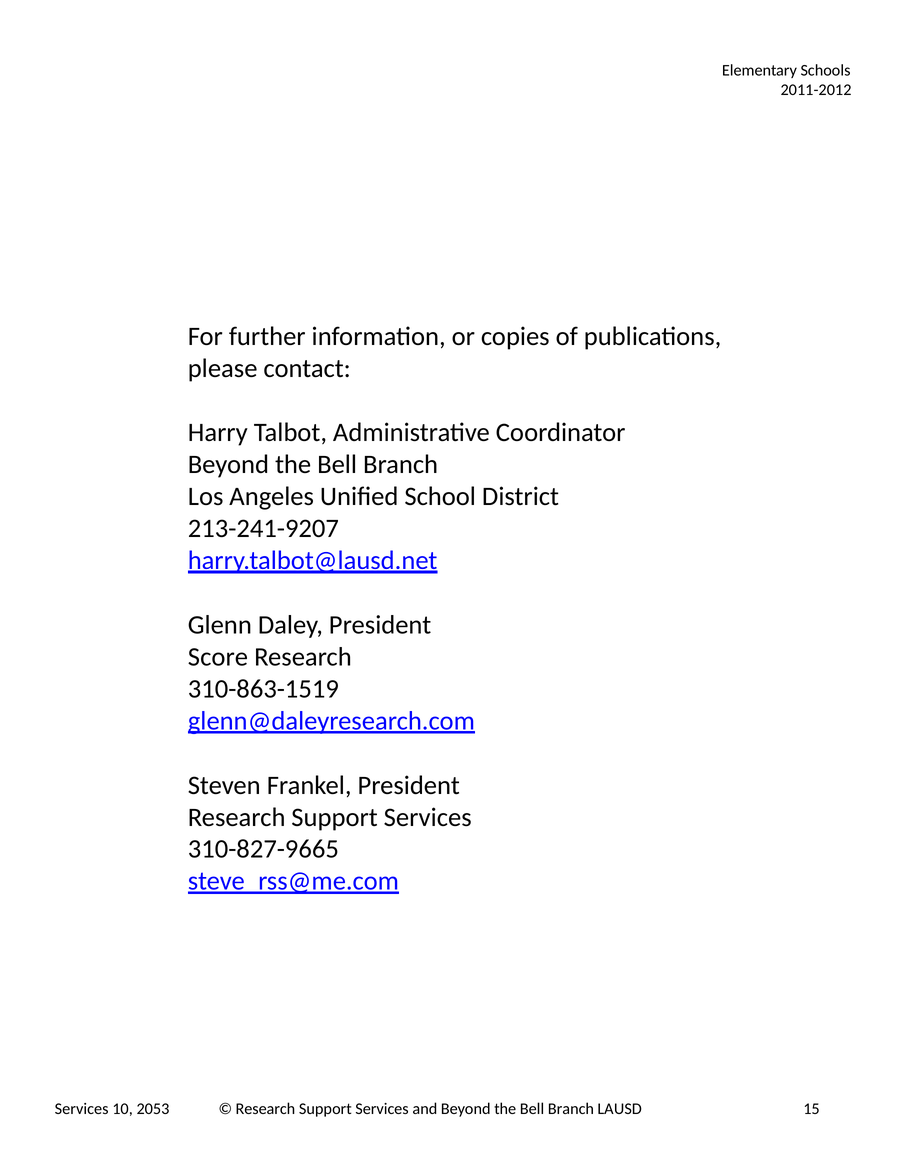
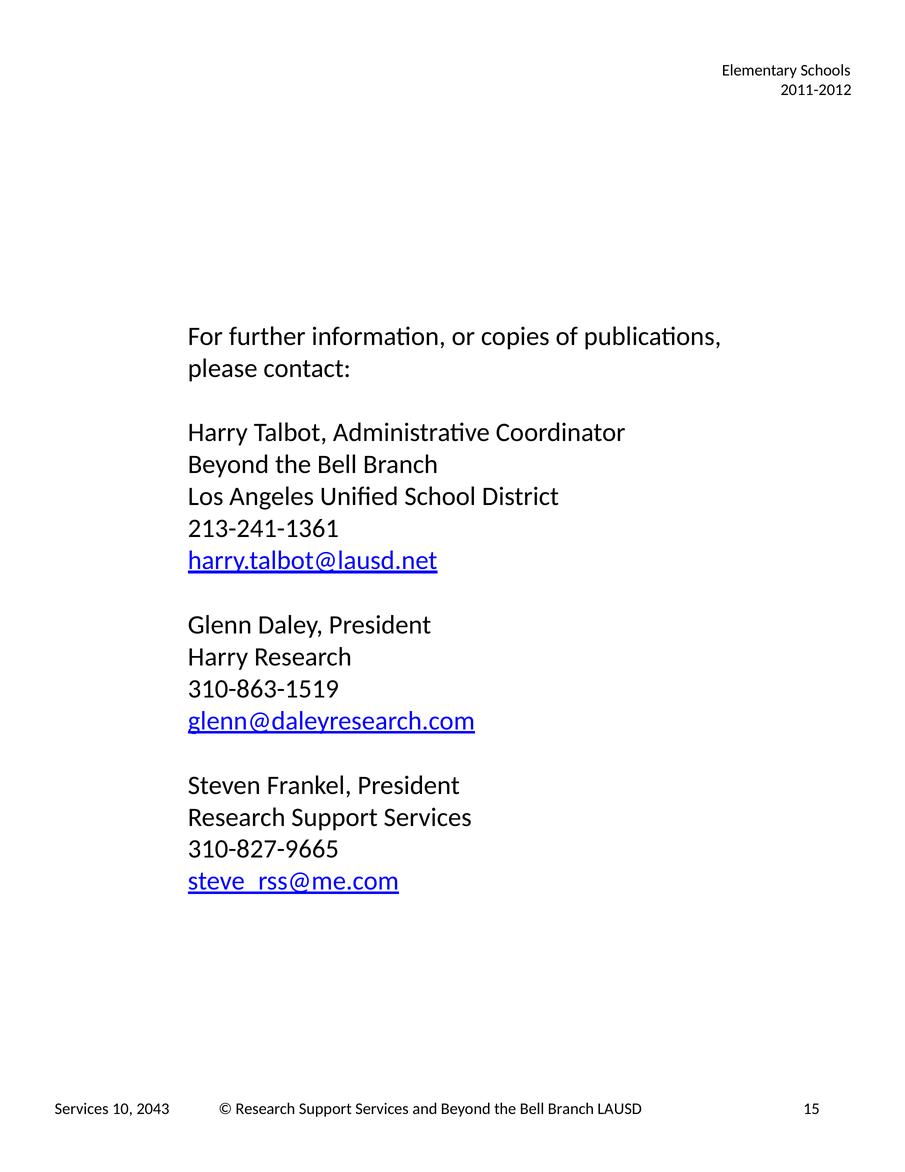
213-241-9207: 213-241-9207 -> 213-241-1361 (263, 528)
Score: Score -> Harry (218, 656)
2053: 2053 -> 2043 (153, 1108)
